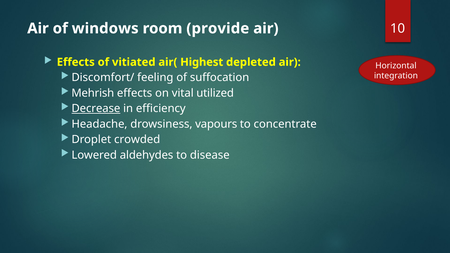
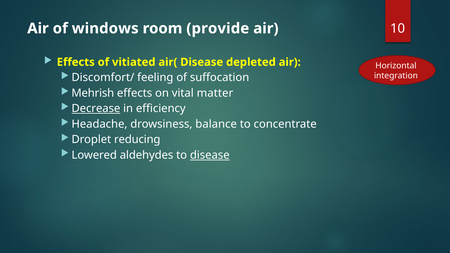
air( Highest: Highest -> Disease (202, 62)
utilized: utilized -> matter (215, 93)
vapours: vapours -> balance (216, 124)
crowded: crowded -> reducing (137, 140)
disease underline: none -> present (210, 155)
